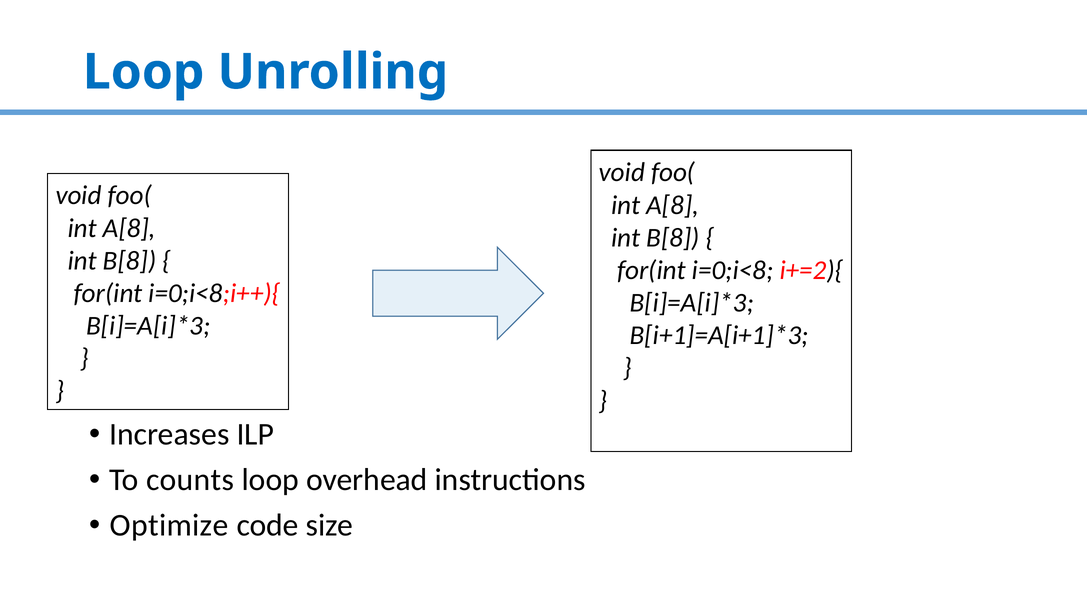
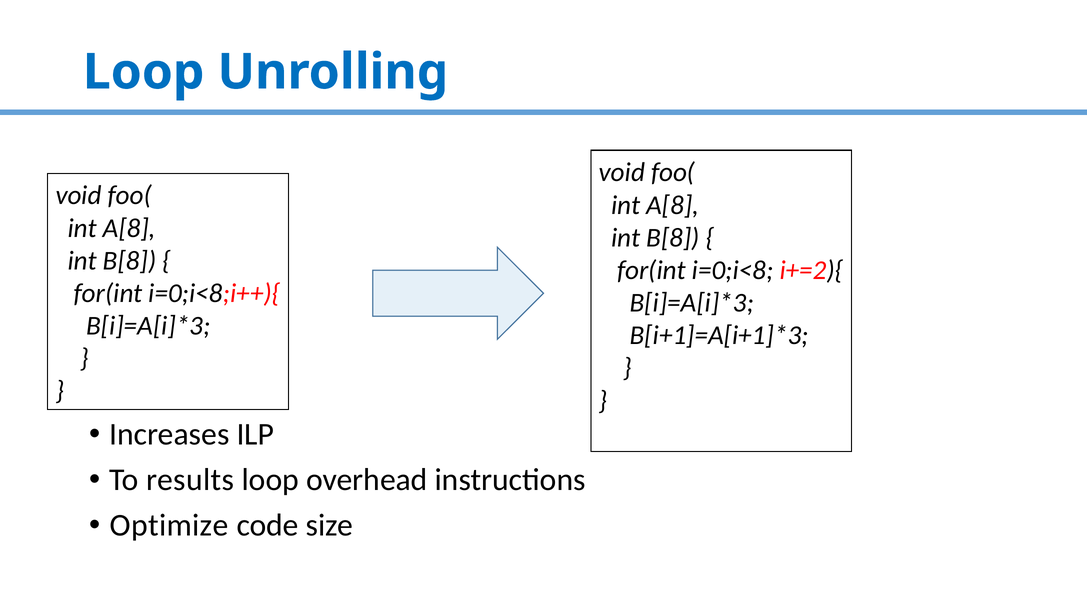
counts: counts -> results (190, 480)
